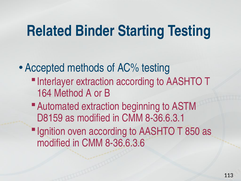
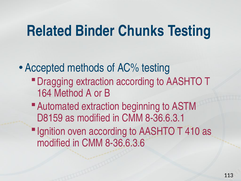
Starting: Starting -> Chunks (141, 31)
Interlayer: Interlayer -> Dragging (55, 81)
850: 850 -> 410 (192, 131)
